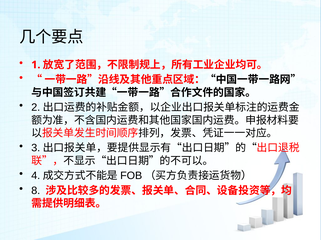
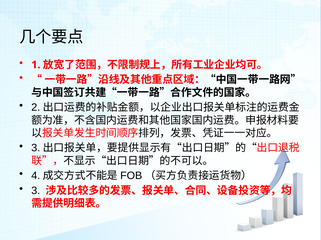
8: 8 -> 3 (36, 191)
